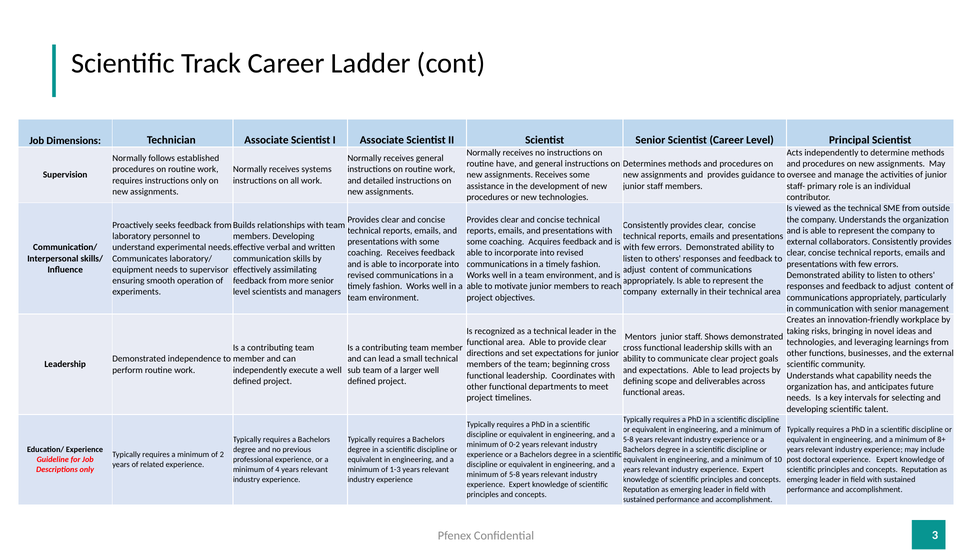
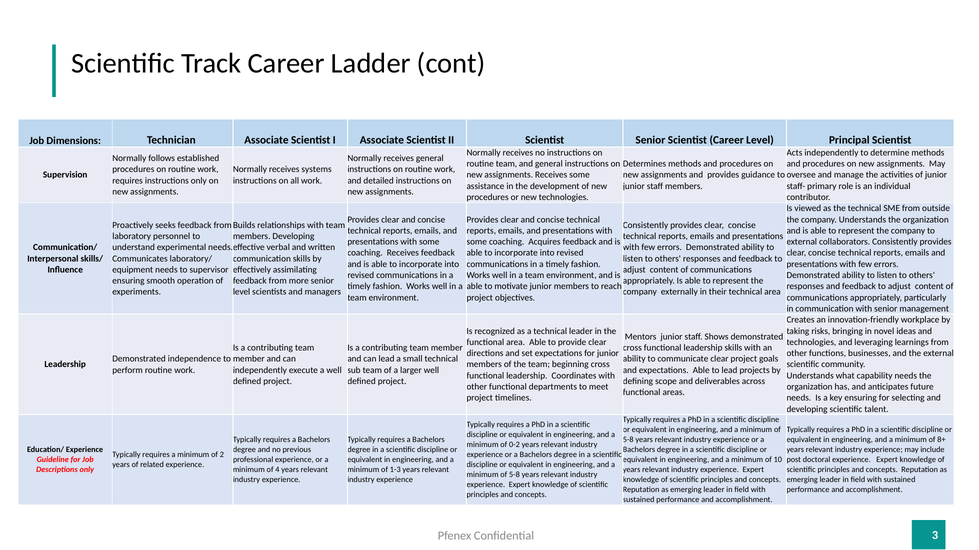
routine have: have -> team (506, 164)
key intervals: intervals -> ensuring (861, 398)
